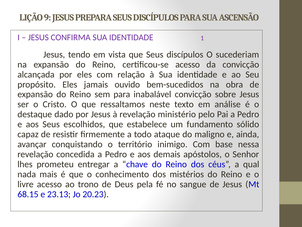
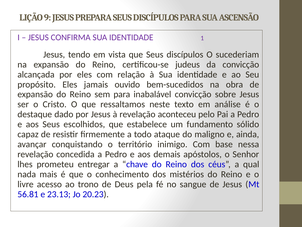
certificou-se acesso: acesso -> judeus (188, 64)
ministério: ministério -> aconteceu (177, 114)
68.15: 68.15 -> 56.81 (28, 194)
